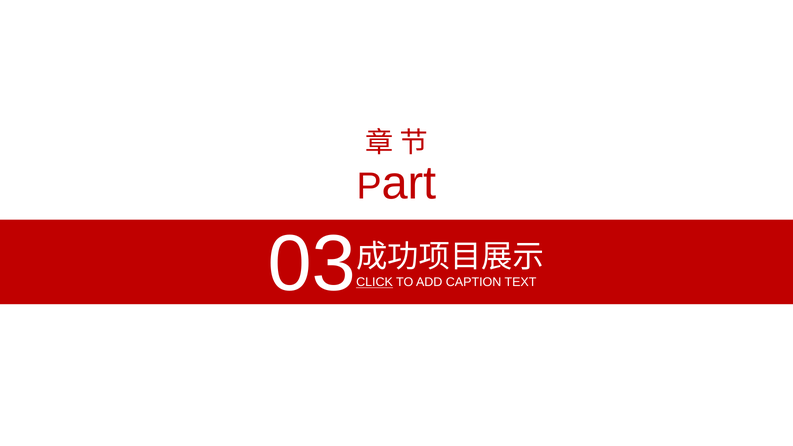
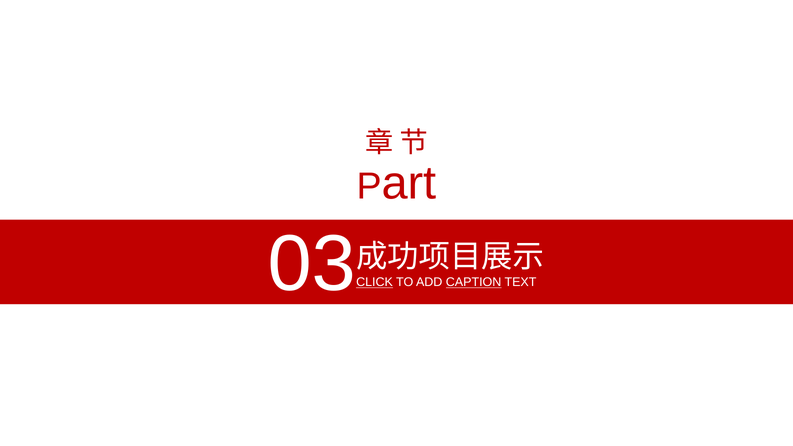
CAPTION underline: none -> present (474, 282)
